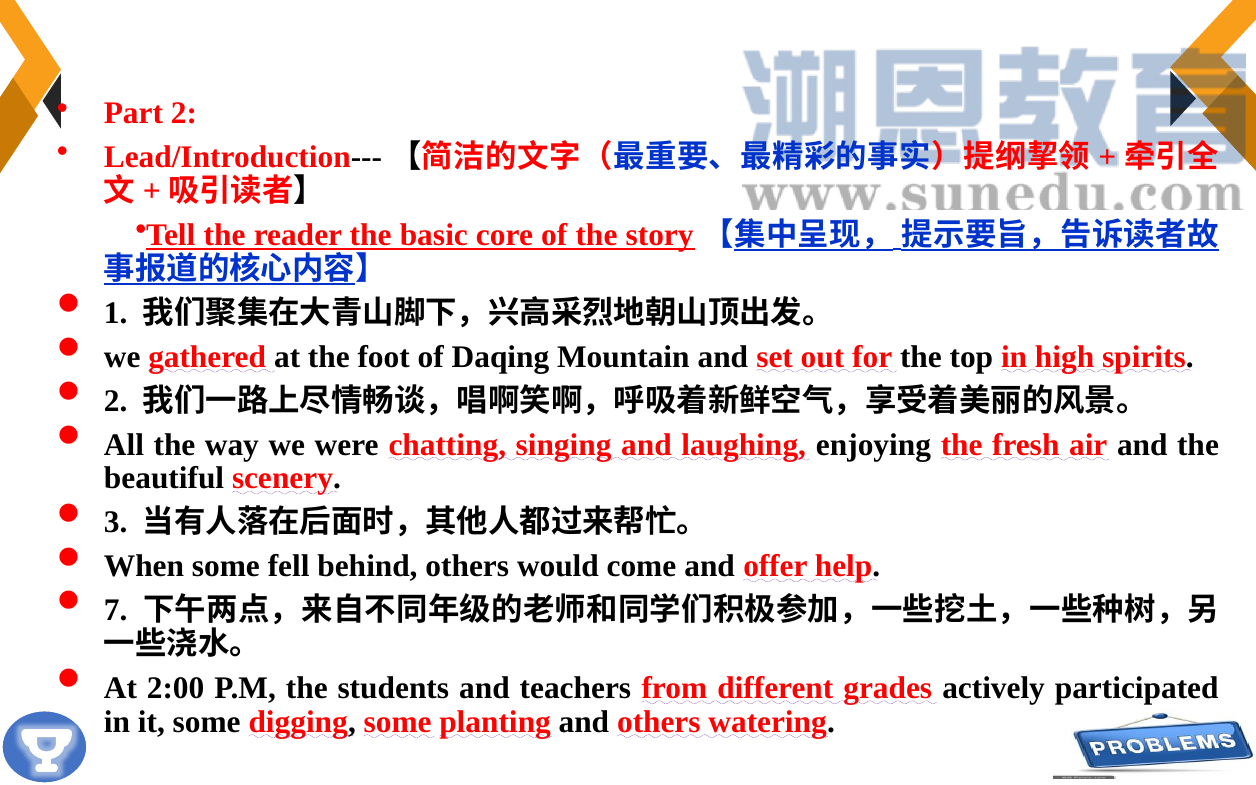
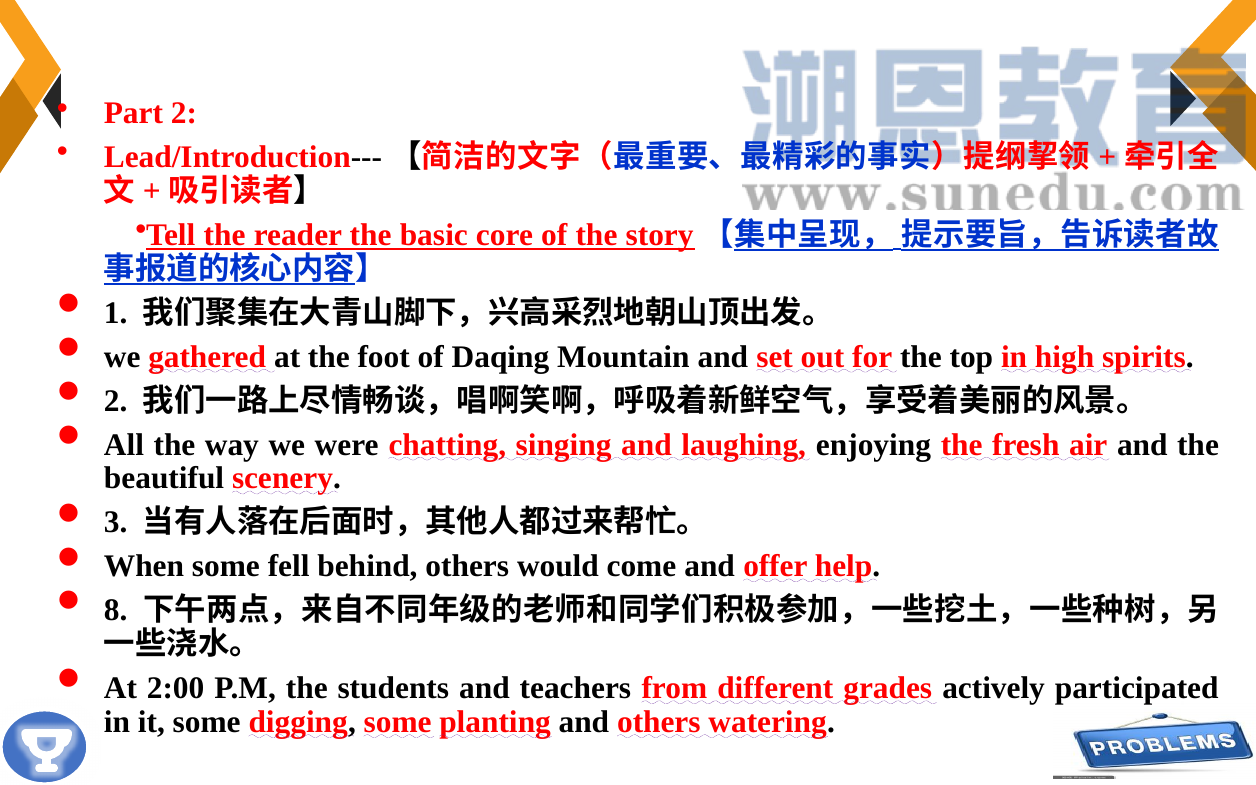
7: 7 -> 8 (116, 611)
